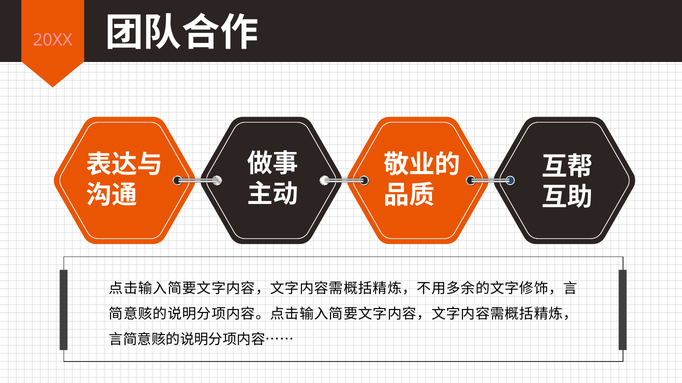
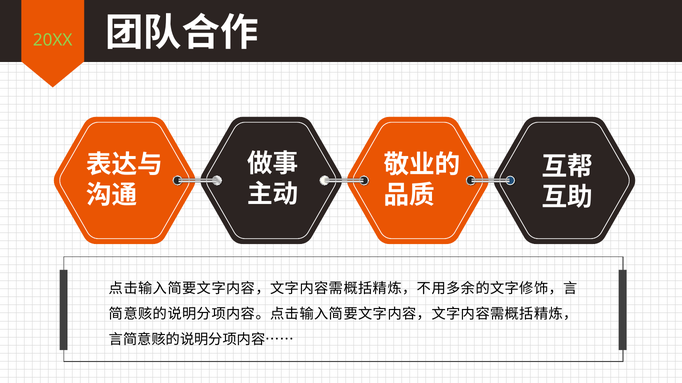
20XX colour: pink -> light green (53, 40)
